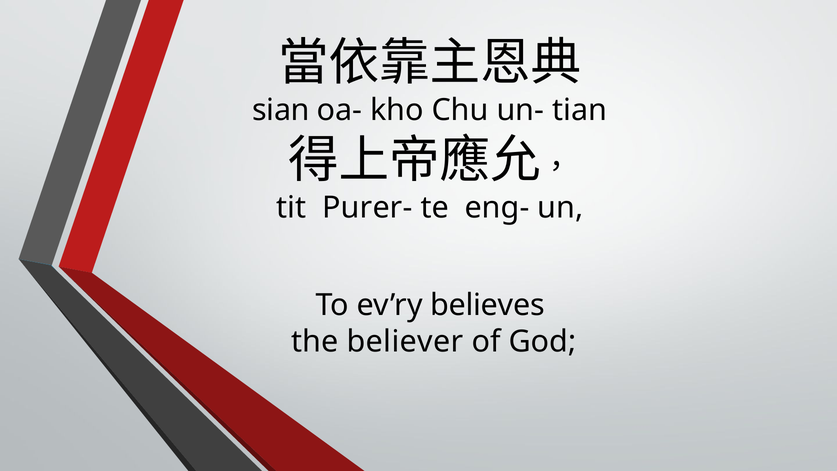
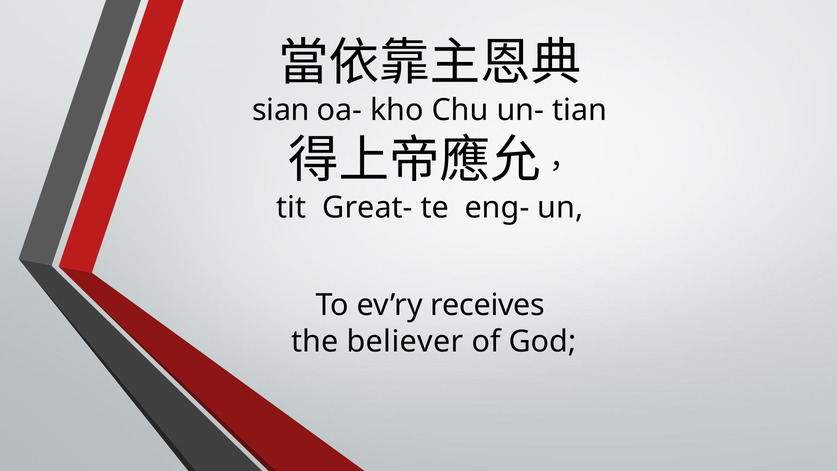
Purer-: Purer- -> Great- (367, 208)
believes: believes -> receives (488, 305)
